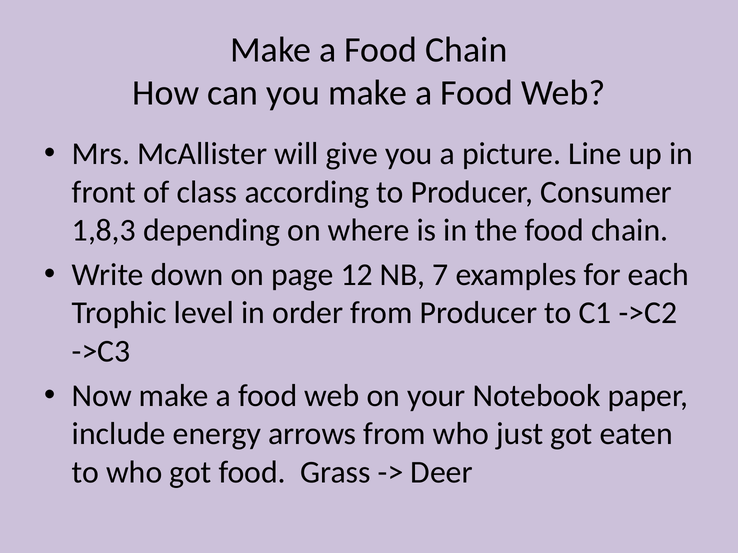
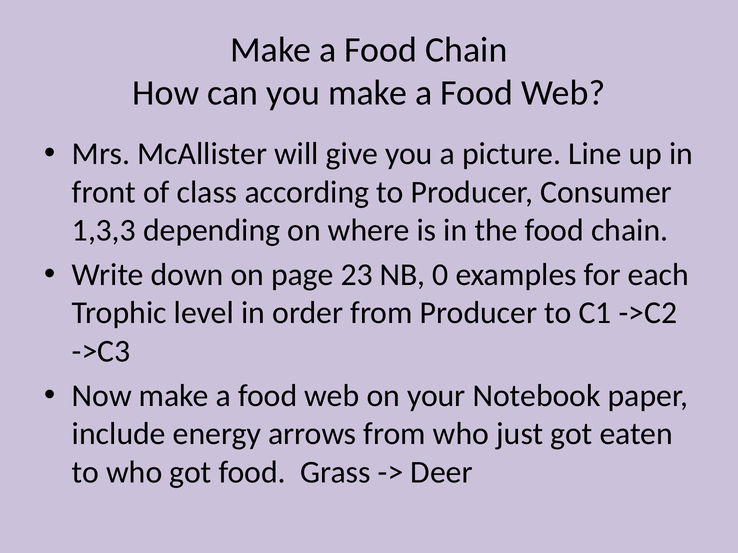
1,8,3: 1,8,3 -> 1,3,3 (104, 230)
12: 12 -> 23 (357, 275)
7: 7 -> 0 (440, 275)
